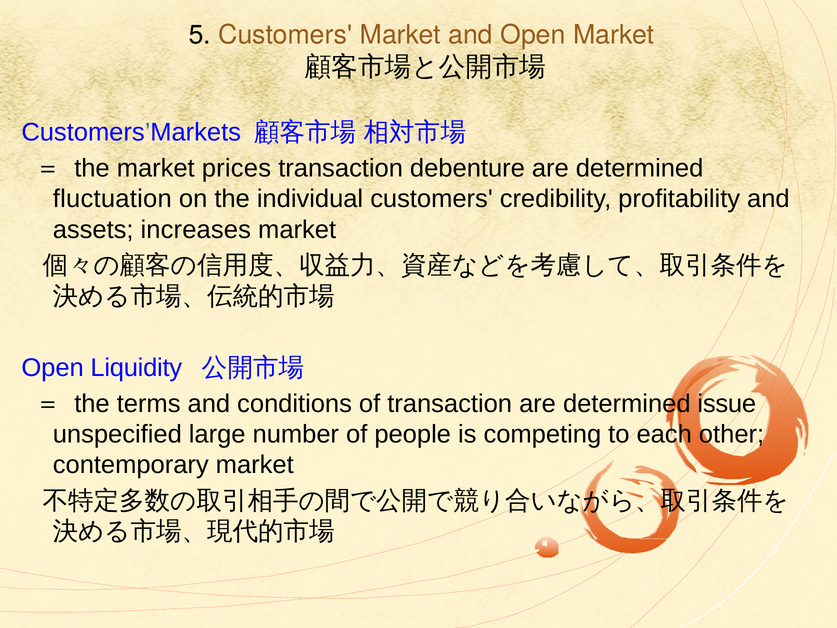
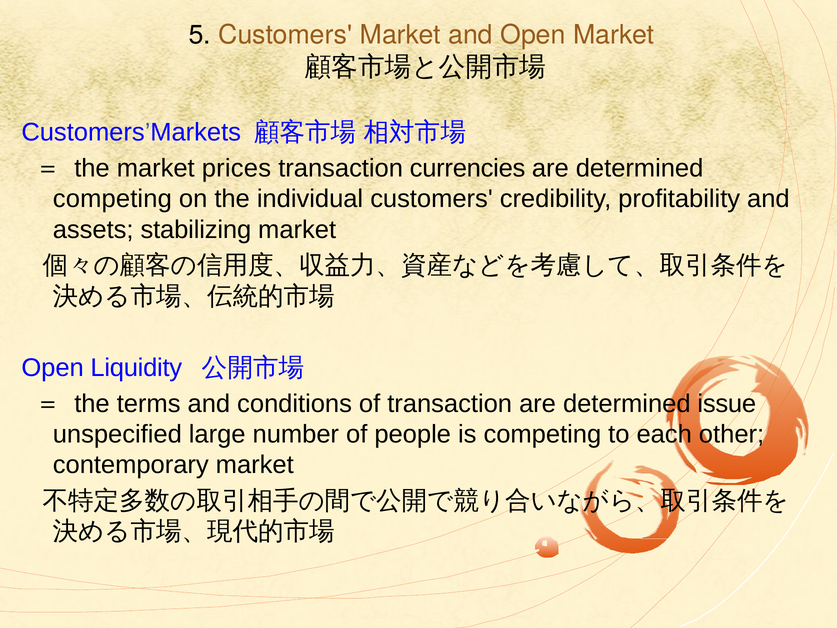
debenture: debenture -> currencies (468, 168)
fluctuation: fluctuation -> competing (112, 199)
increases: increases -> stabilizing (196, 230)
